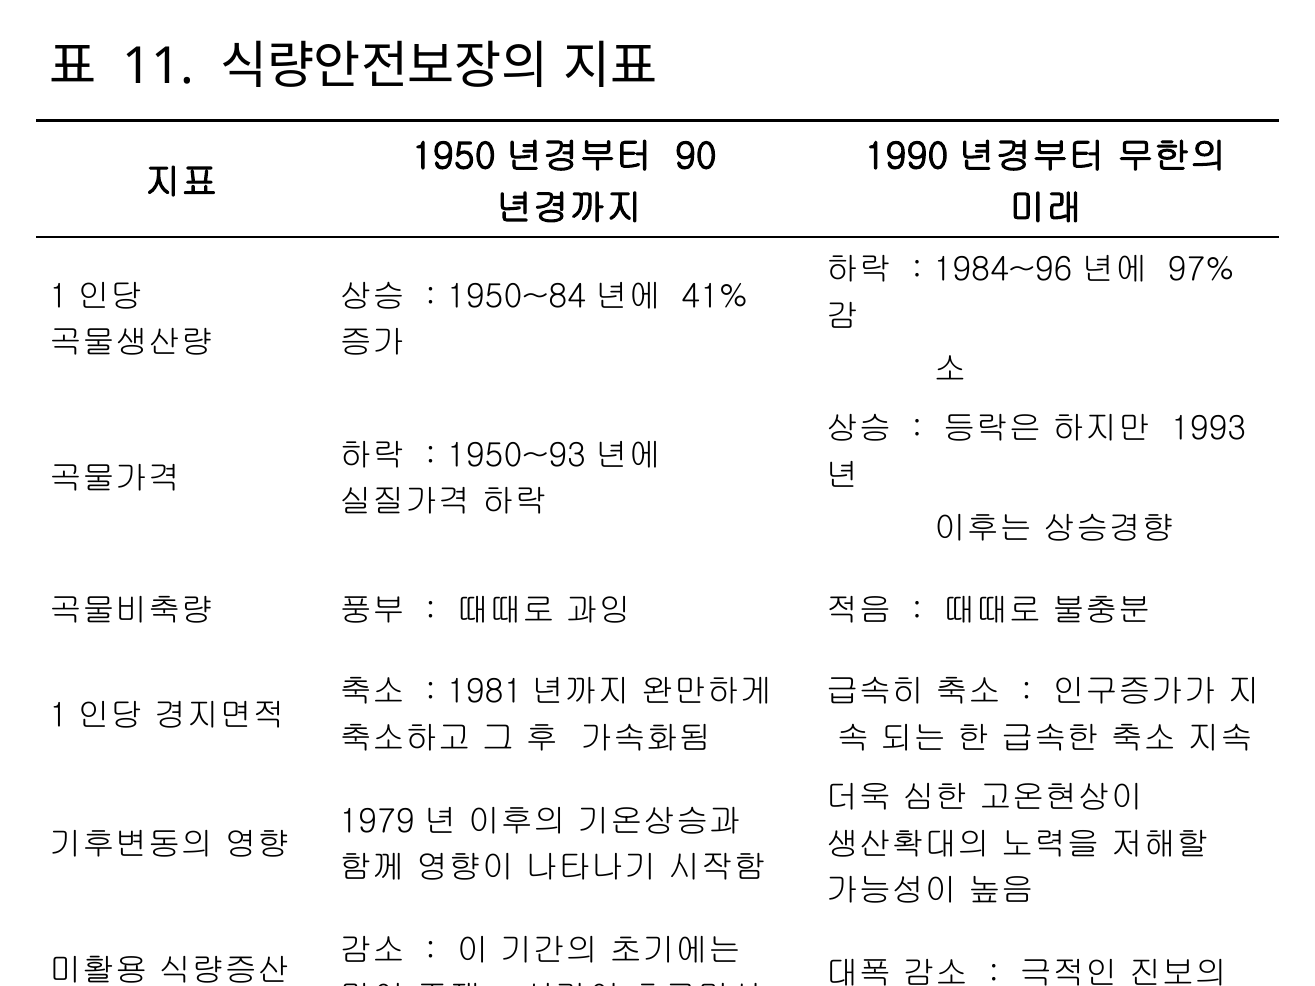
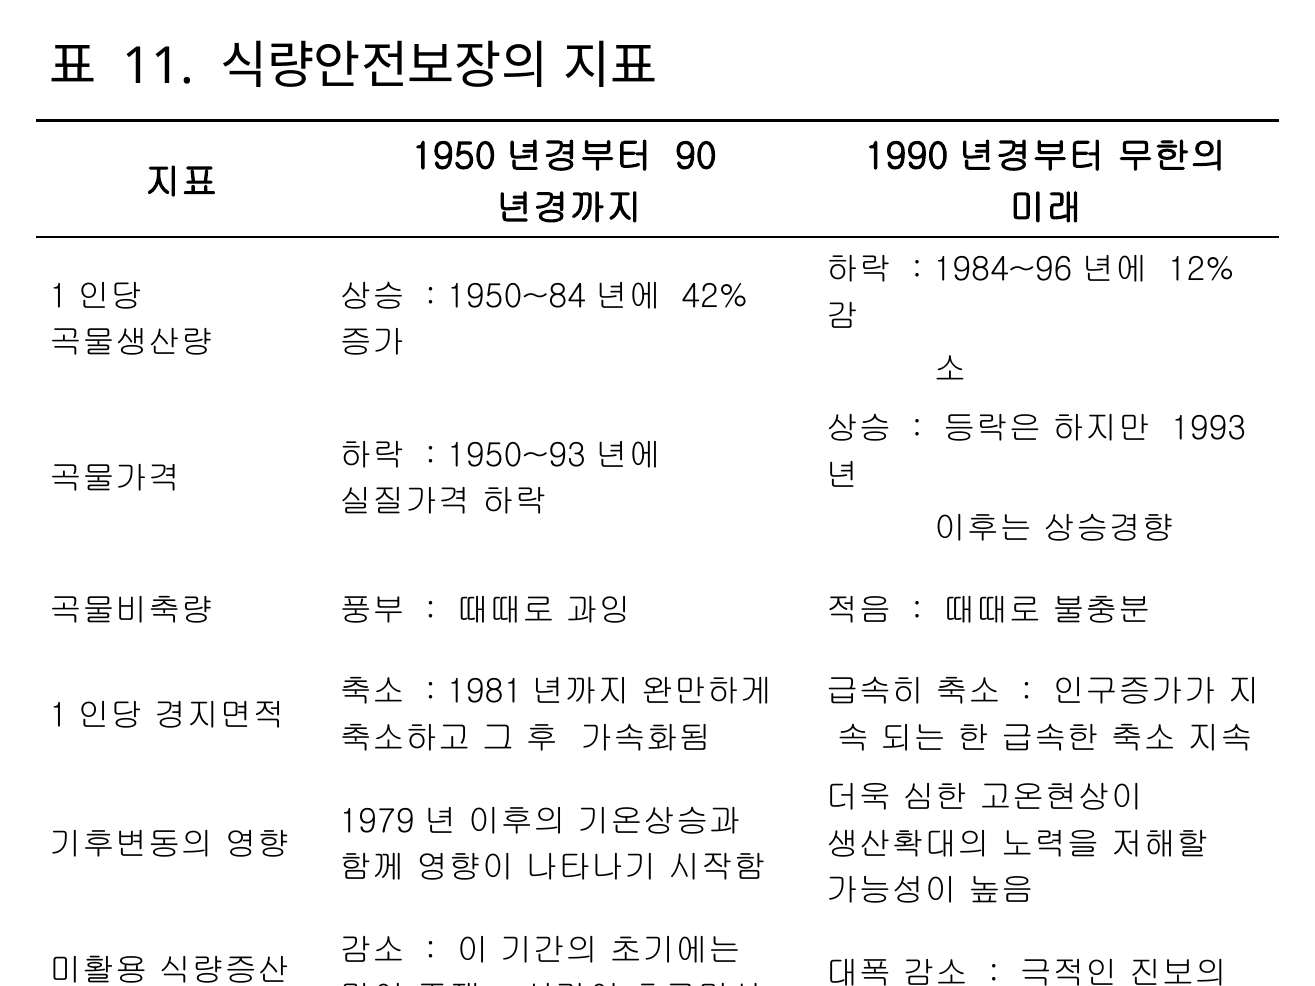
97%: 97% -> 12% (1201, 270)
41%: 41% -> 42% (714, 297)
